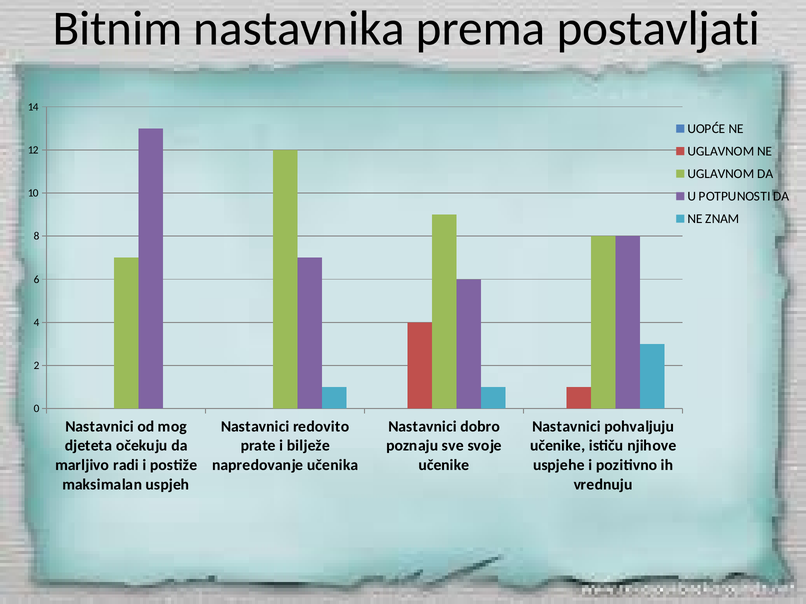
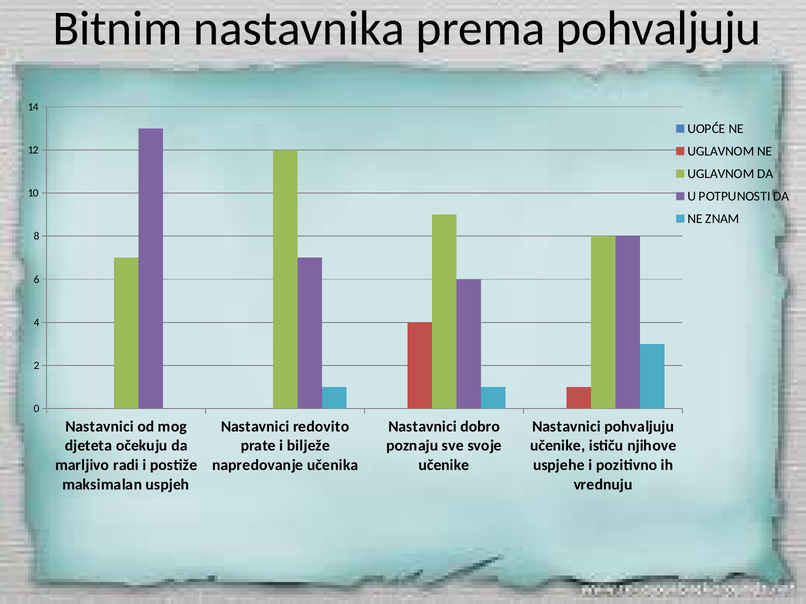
prema postavljati: postavljati -> pohvaljuju (658, 29)
